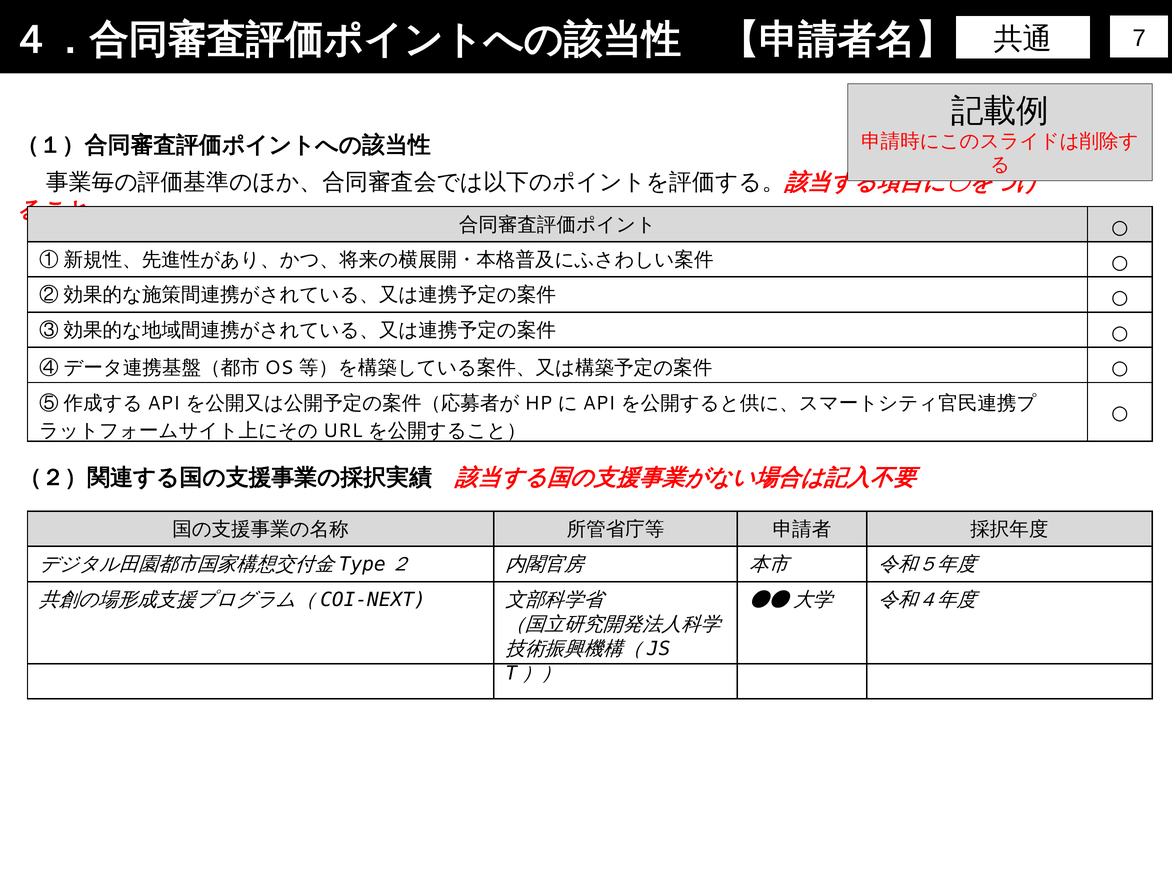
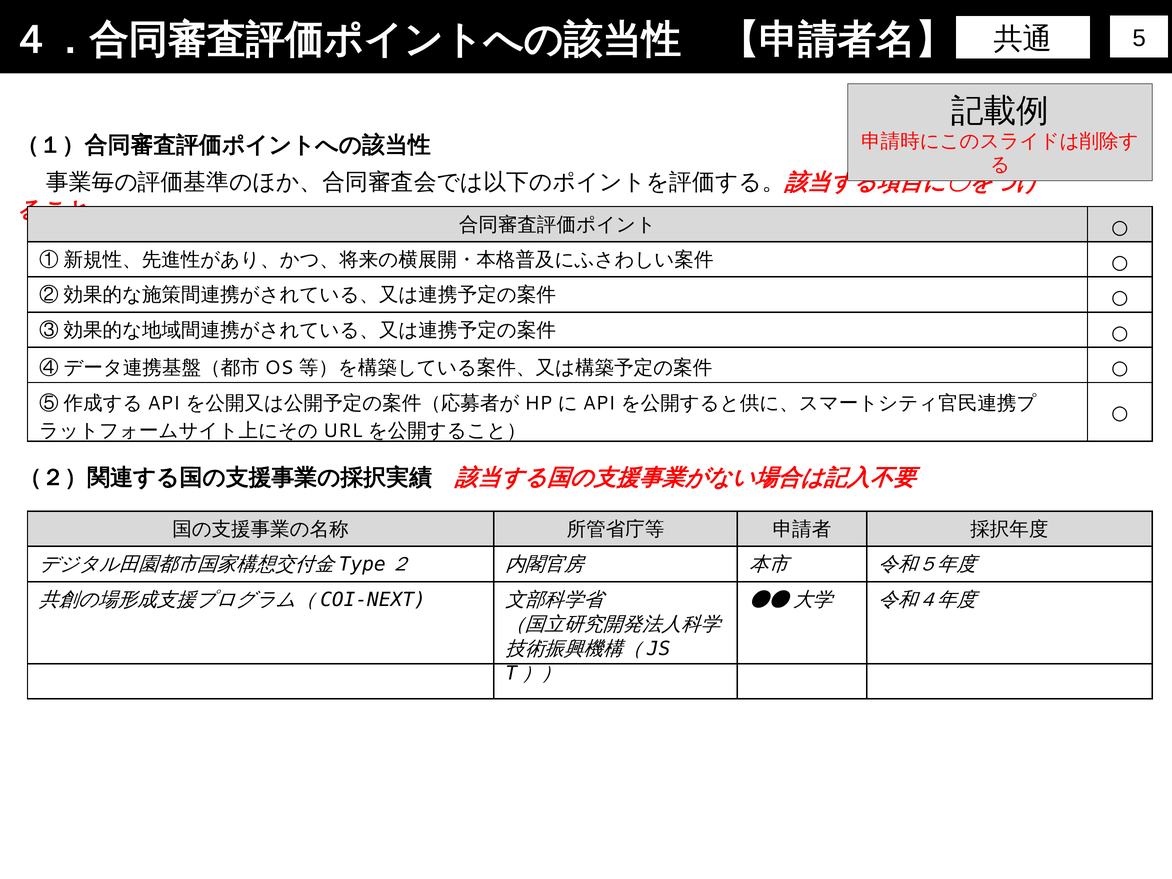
7: 7 -> 5 (1139, 38)
